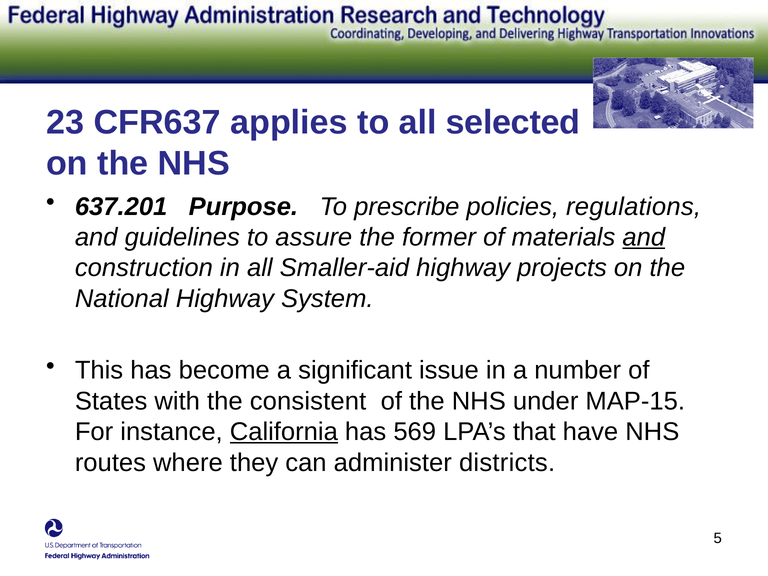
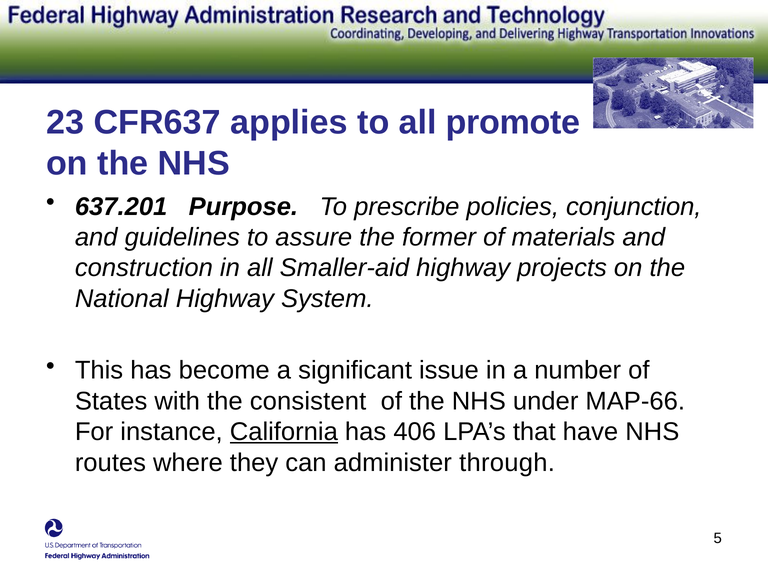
selected: selected -> promote (513, 123)
regulations: regulations -> conjunction (634, 207)
and underline: present -> none (644, 237)
MAP-15: MAP-15 -> MAP-66 (635, 401)
569: 569 -> 406 (415, 432)
districts: districts -> through (507, 463)
